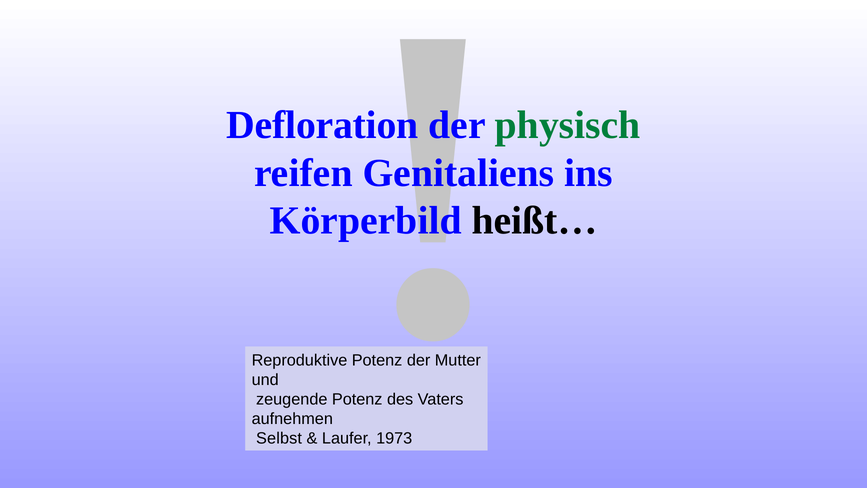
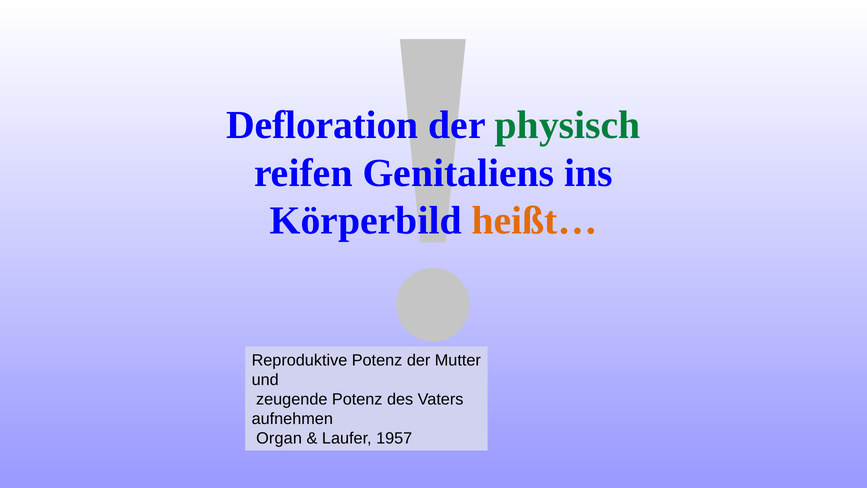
heißt… colour: black -> orange (535, 221)
Selbst: Selbst -> Organ (279, 438)
1973: 1973 -> 1957 (394, 438)
